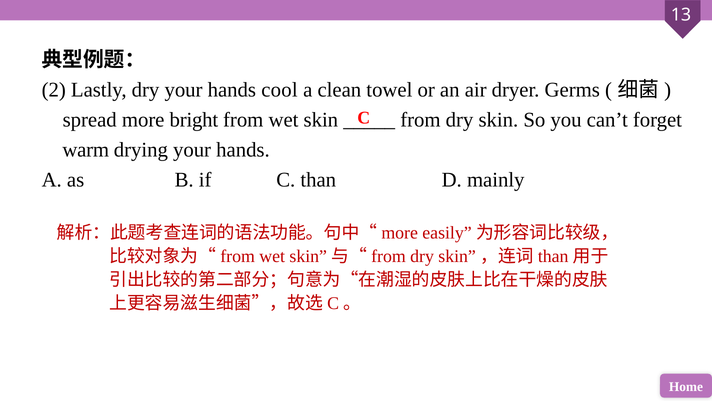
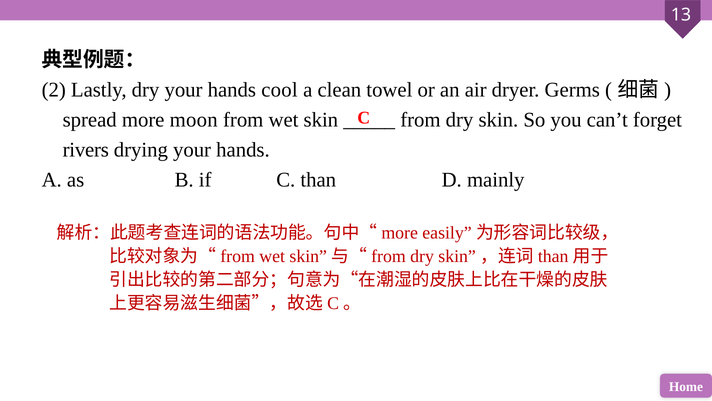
bright: bright -> moon (194, 120)
warm: warm -> rivers (86, 150)
